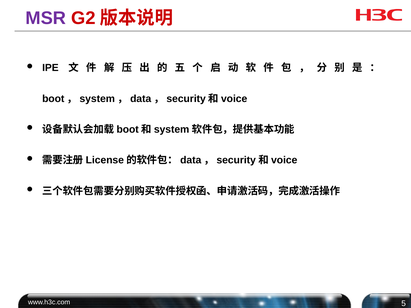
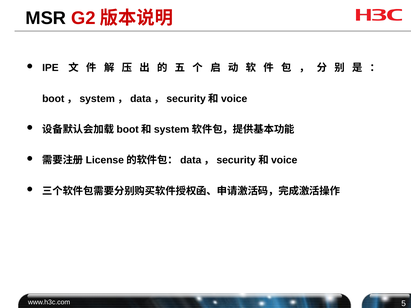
MSR colour: purple -> black (46, 18)
